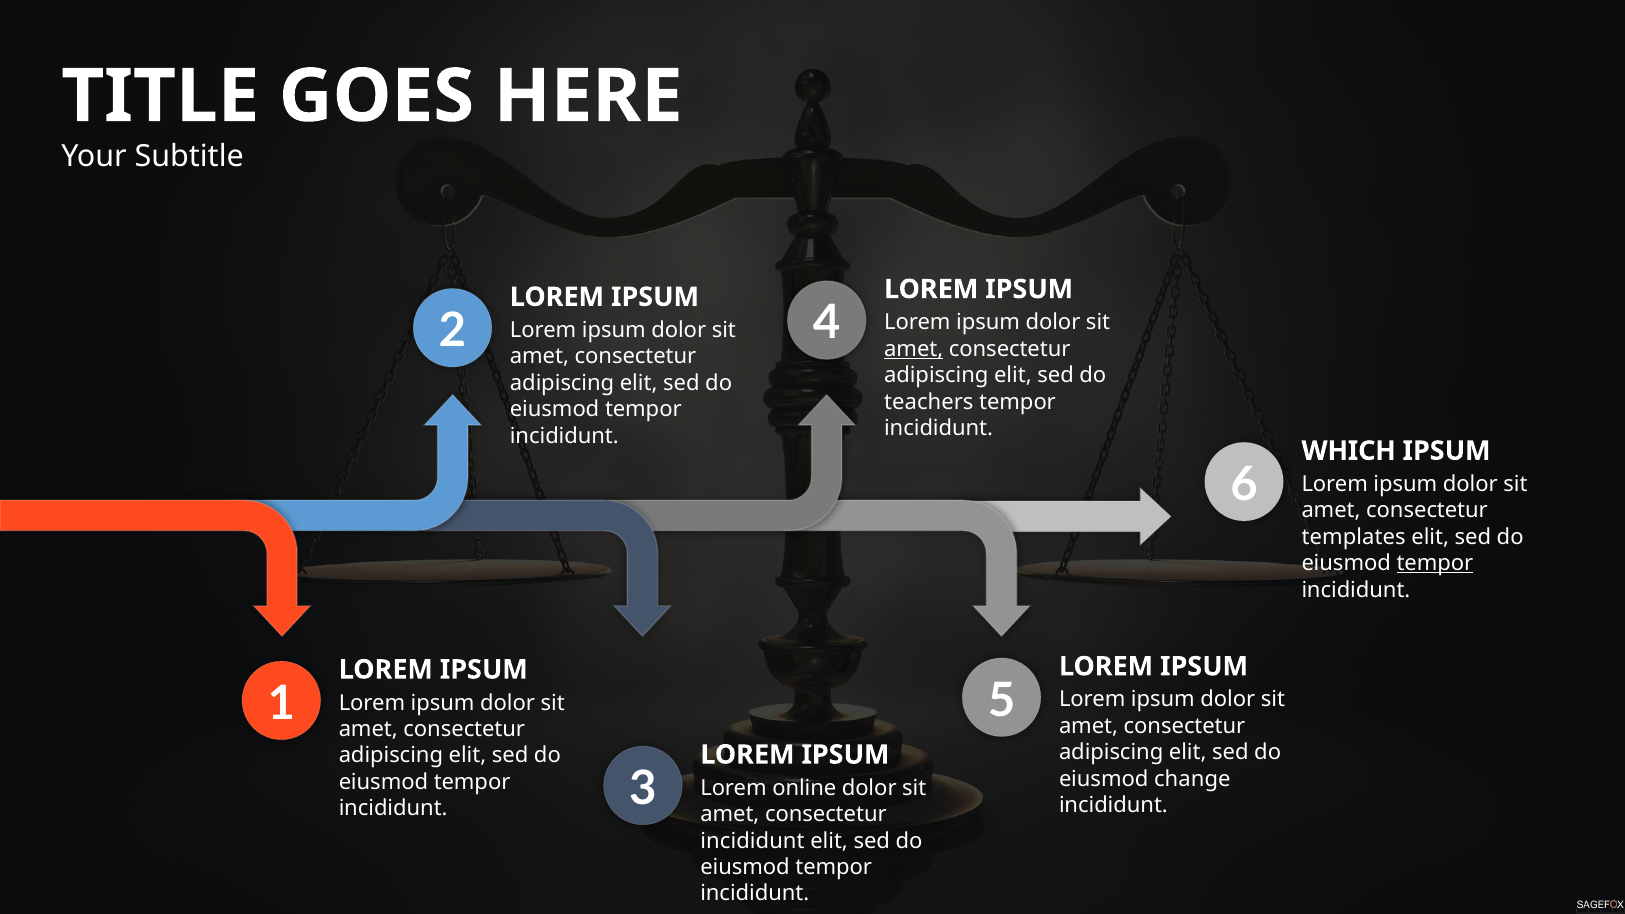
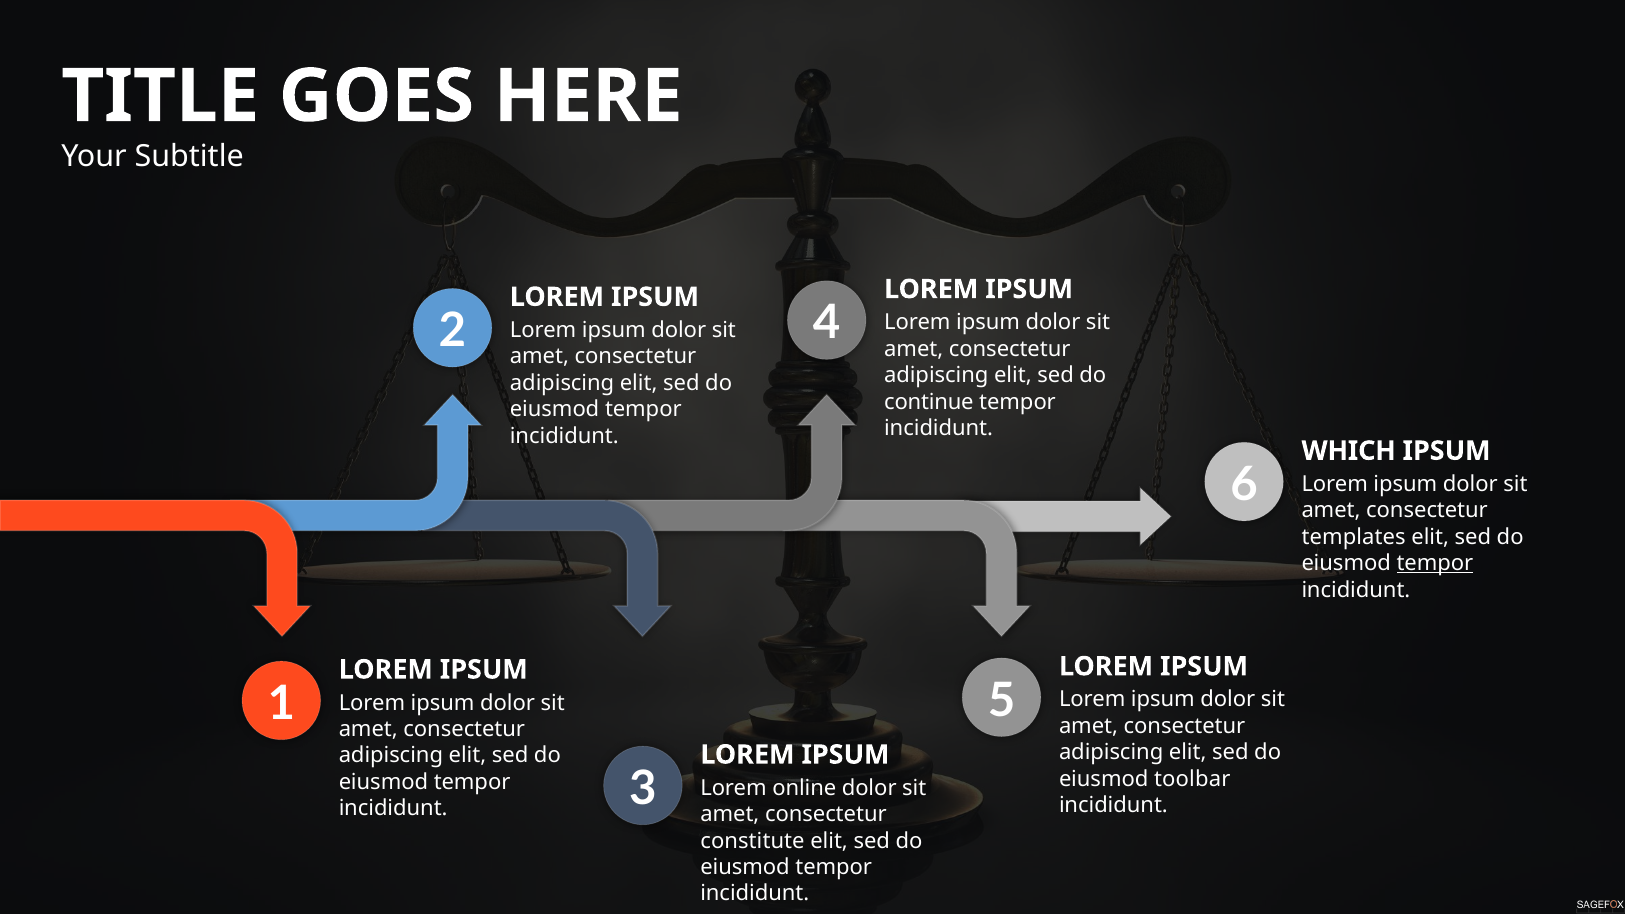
amet underline: present -> none (914, 349)
teachers: teachers -> continue (929, 402)
change: change -> toolbar (1192, 779)
incididunt: incididunt -> constitute (753, 841)
